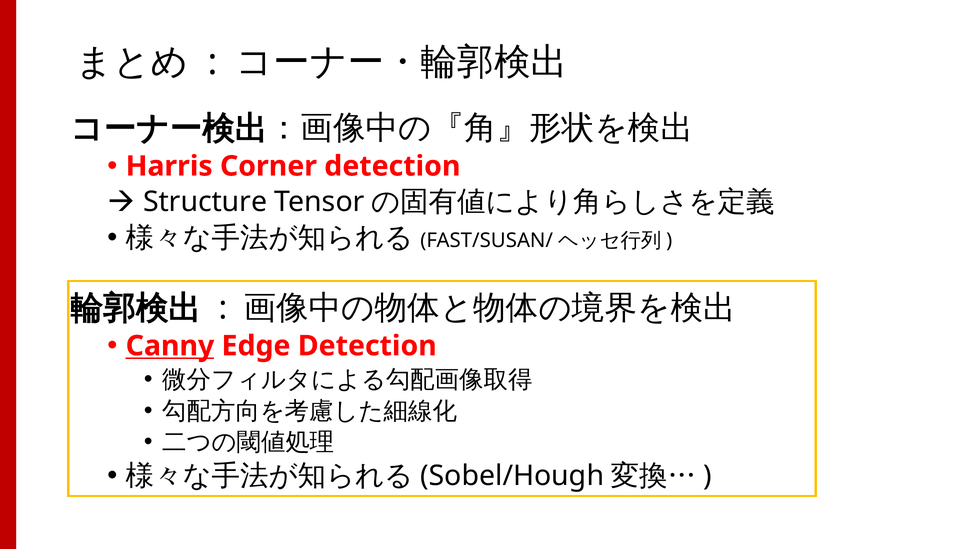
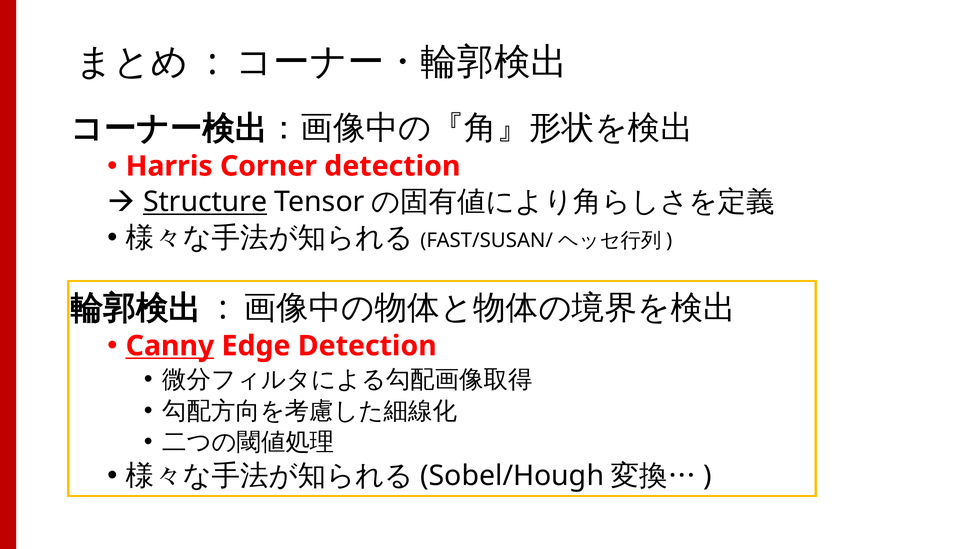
Structure underline: none -> present (205, 202)
